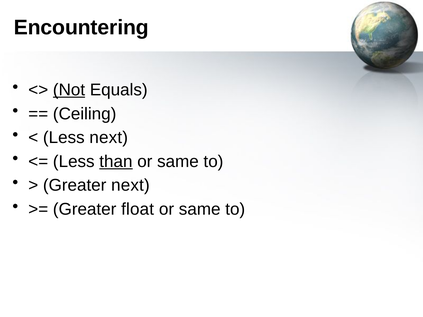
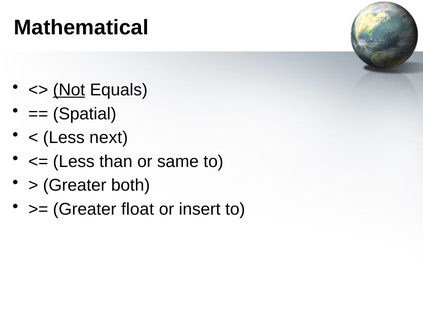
Encountering: Encountering -> Mathematical (81, 27)
Ceiling: Ceiling -> Spatial (85, 114)
than underline: present -> none (116, 162)
Greater next: next -> both (131, 185)
same: same -> insert (200, 209)
